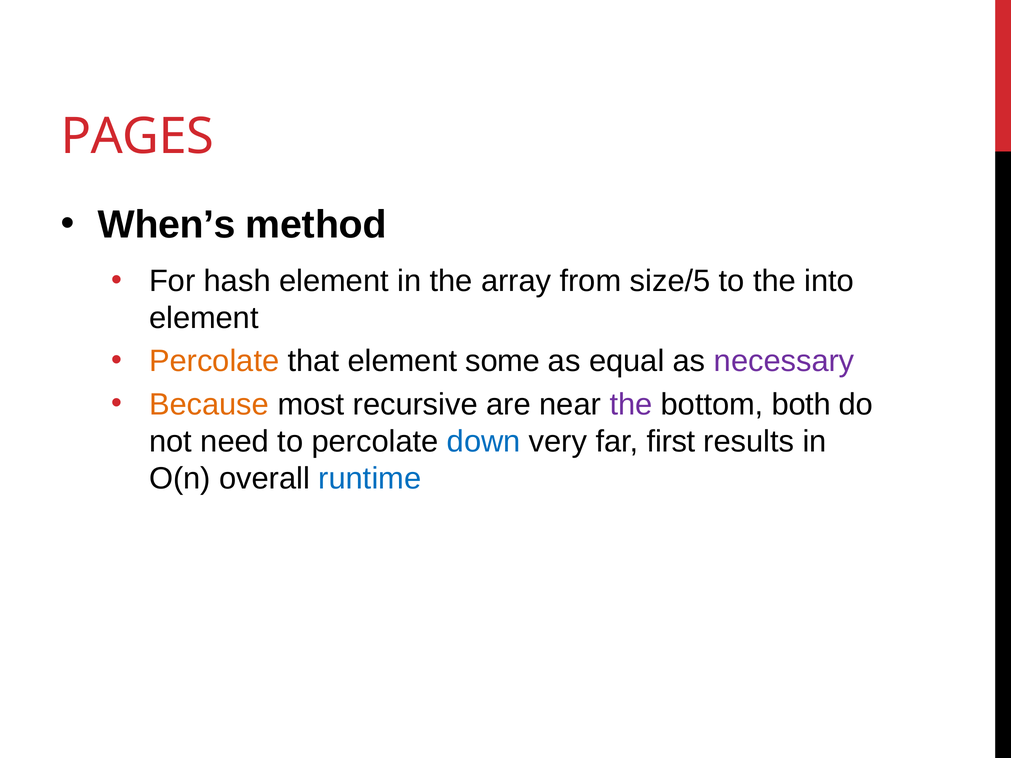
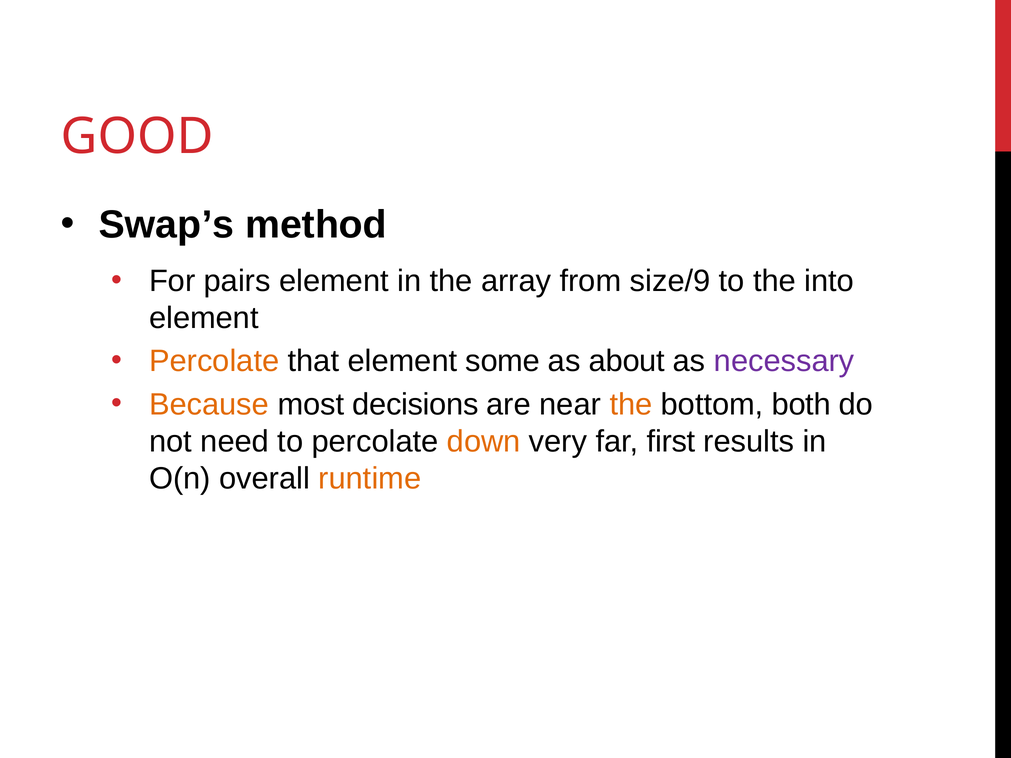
PAGES: PAGES -> GOOD (137, 137)
When’s: When’s -> Swap’s (166, 225)
hash: hash -> pairs (237, 281)
size/5: size/5 -> size/9 (670, 281)
equal: equal -> about (627, 361)
recursive: recursive -> decisions (415, 405)
the colour: purple -> orange (631, 405)
down colour: blue -> orange (484, 442)
runtime colour: blue -> orange (370, 479)
